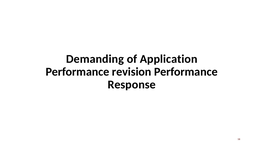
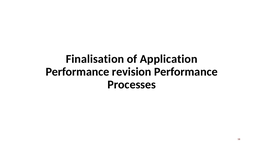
Demanding: Demanding -> Finalisation (95, 59)
Response: Response -> Processes (132, 85)
